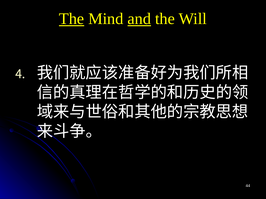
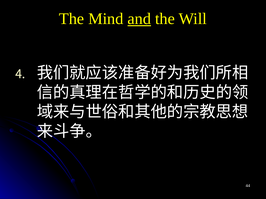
The underline: present -> none (72, 19)
